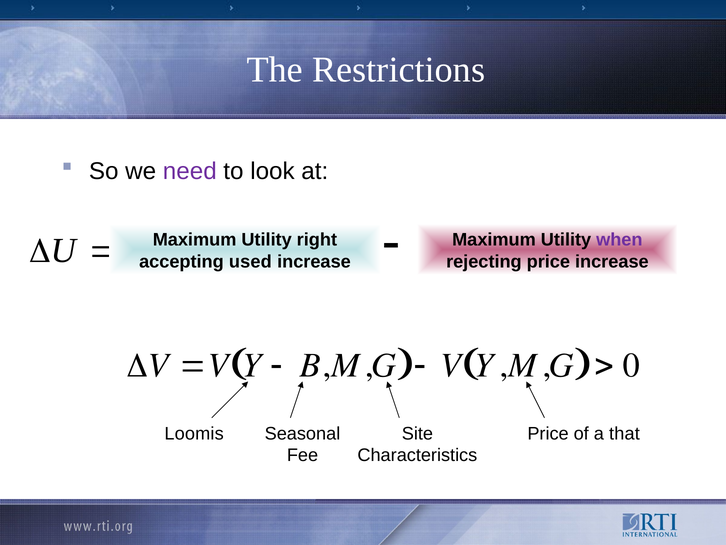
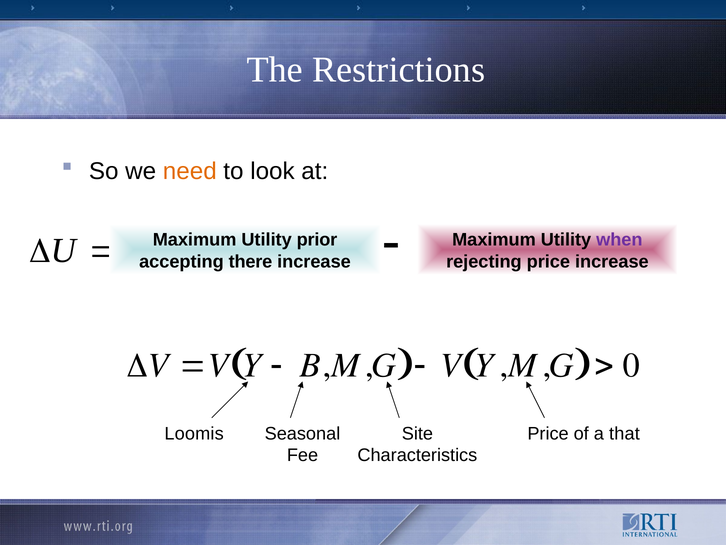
need colour: purple -> orange (190, 171)
right: right -> prior (317, 240)
used: used -> there (250, 261)
